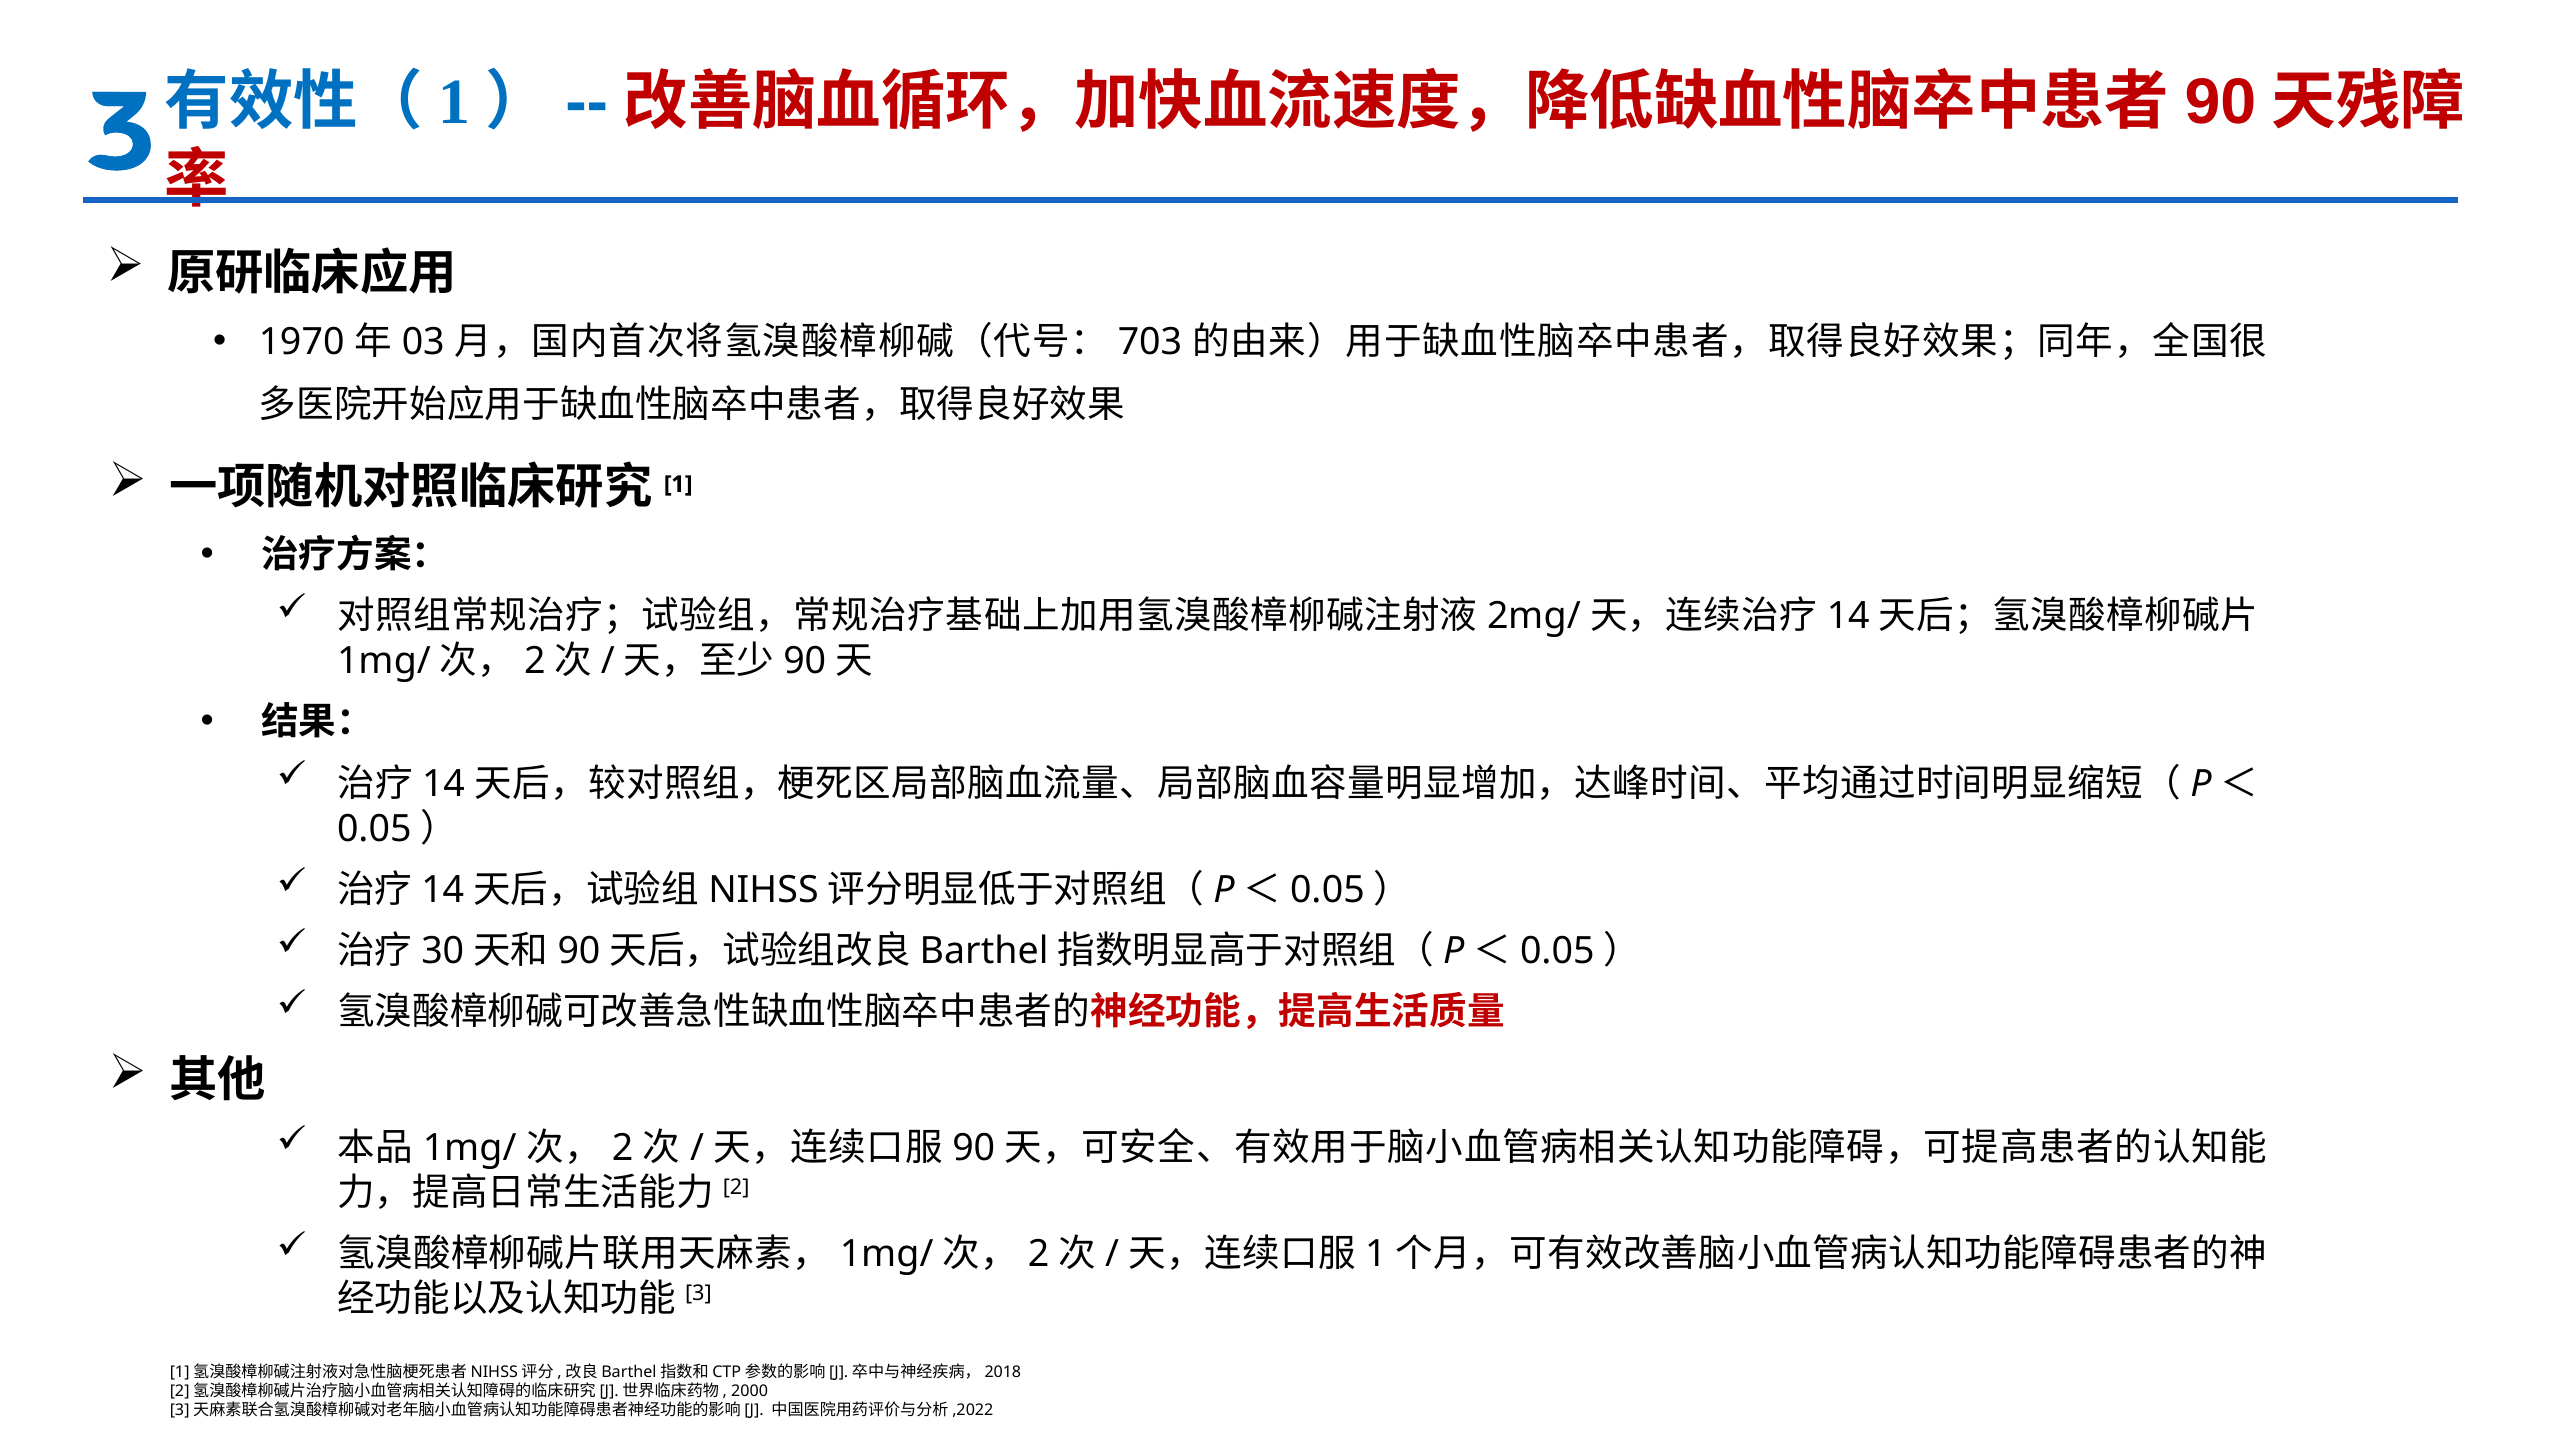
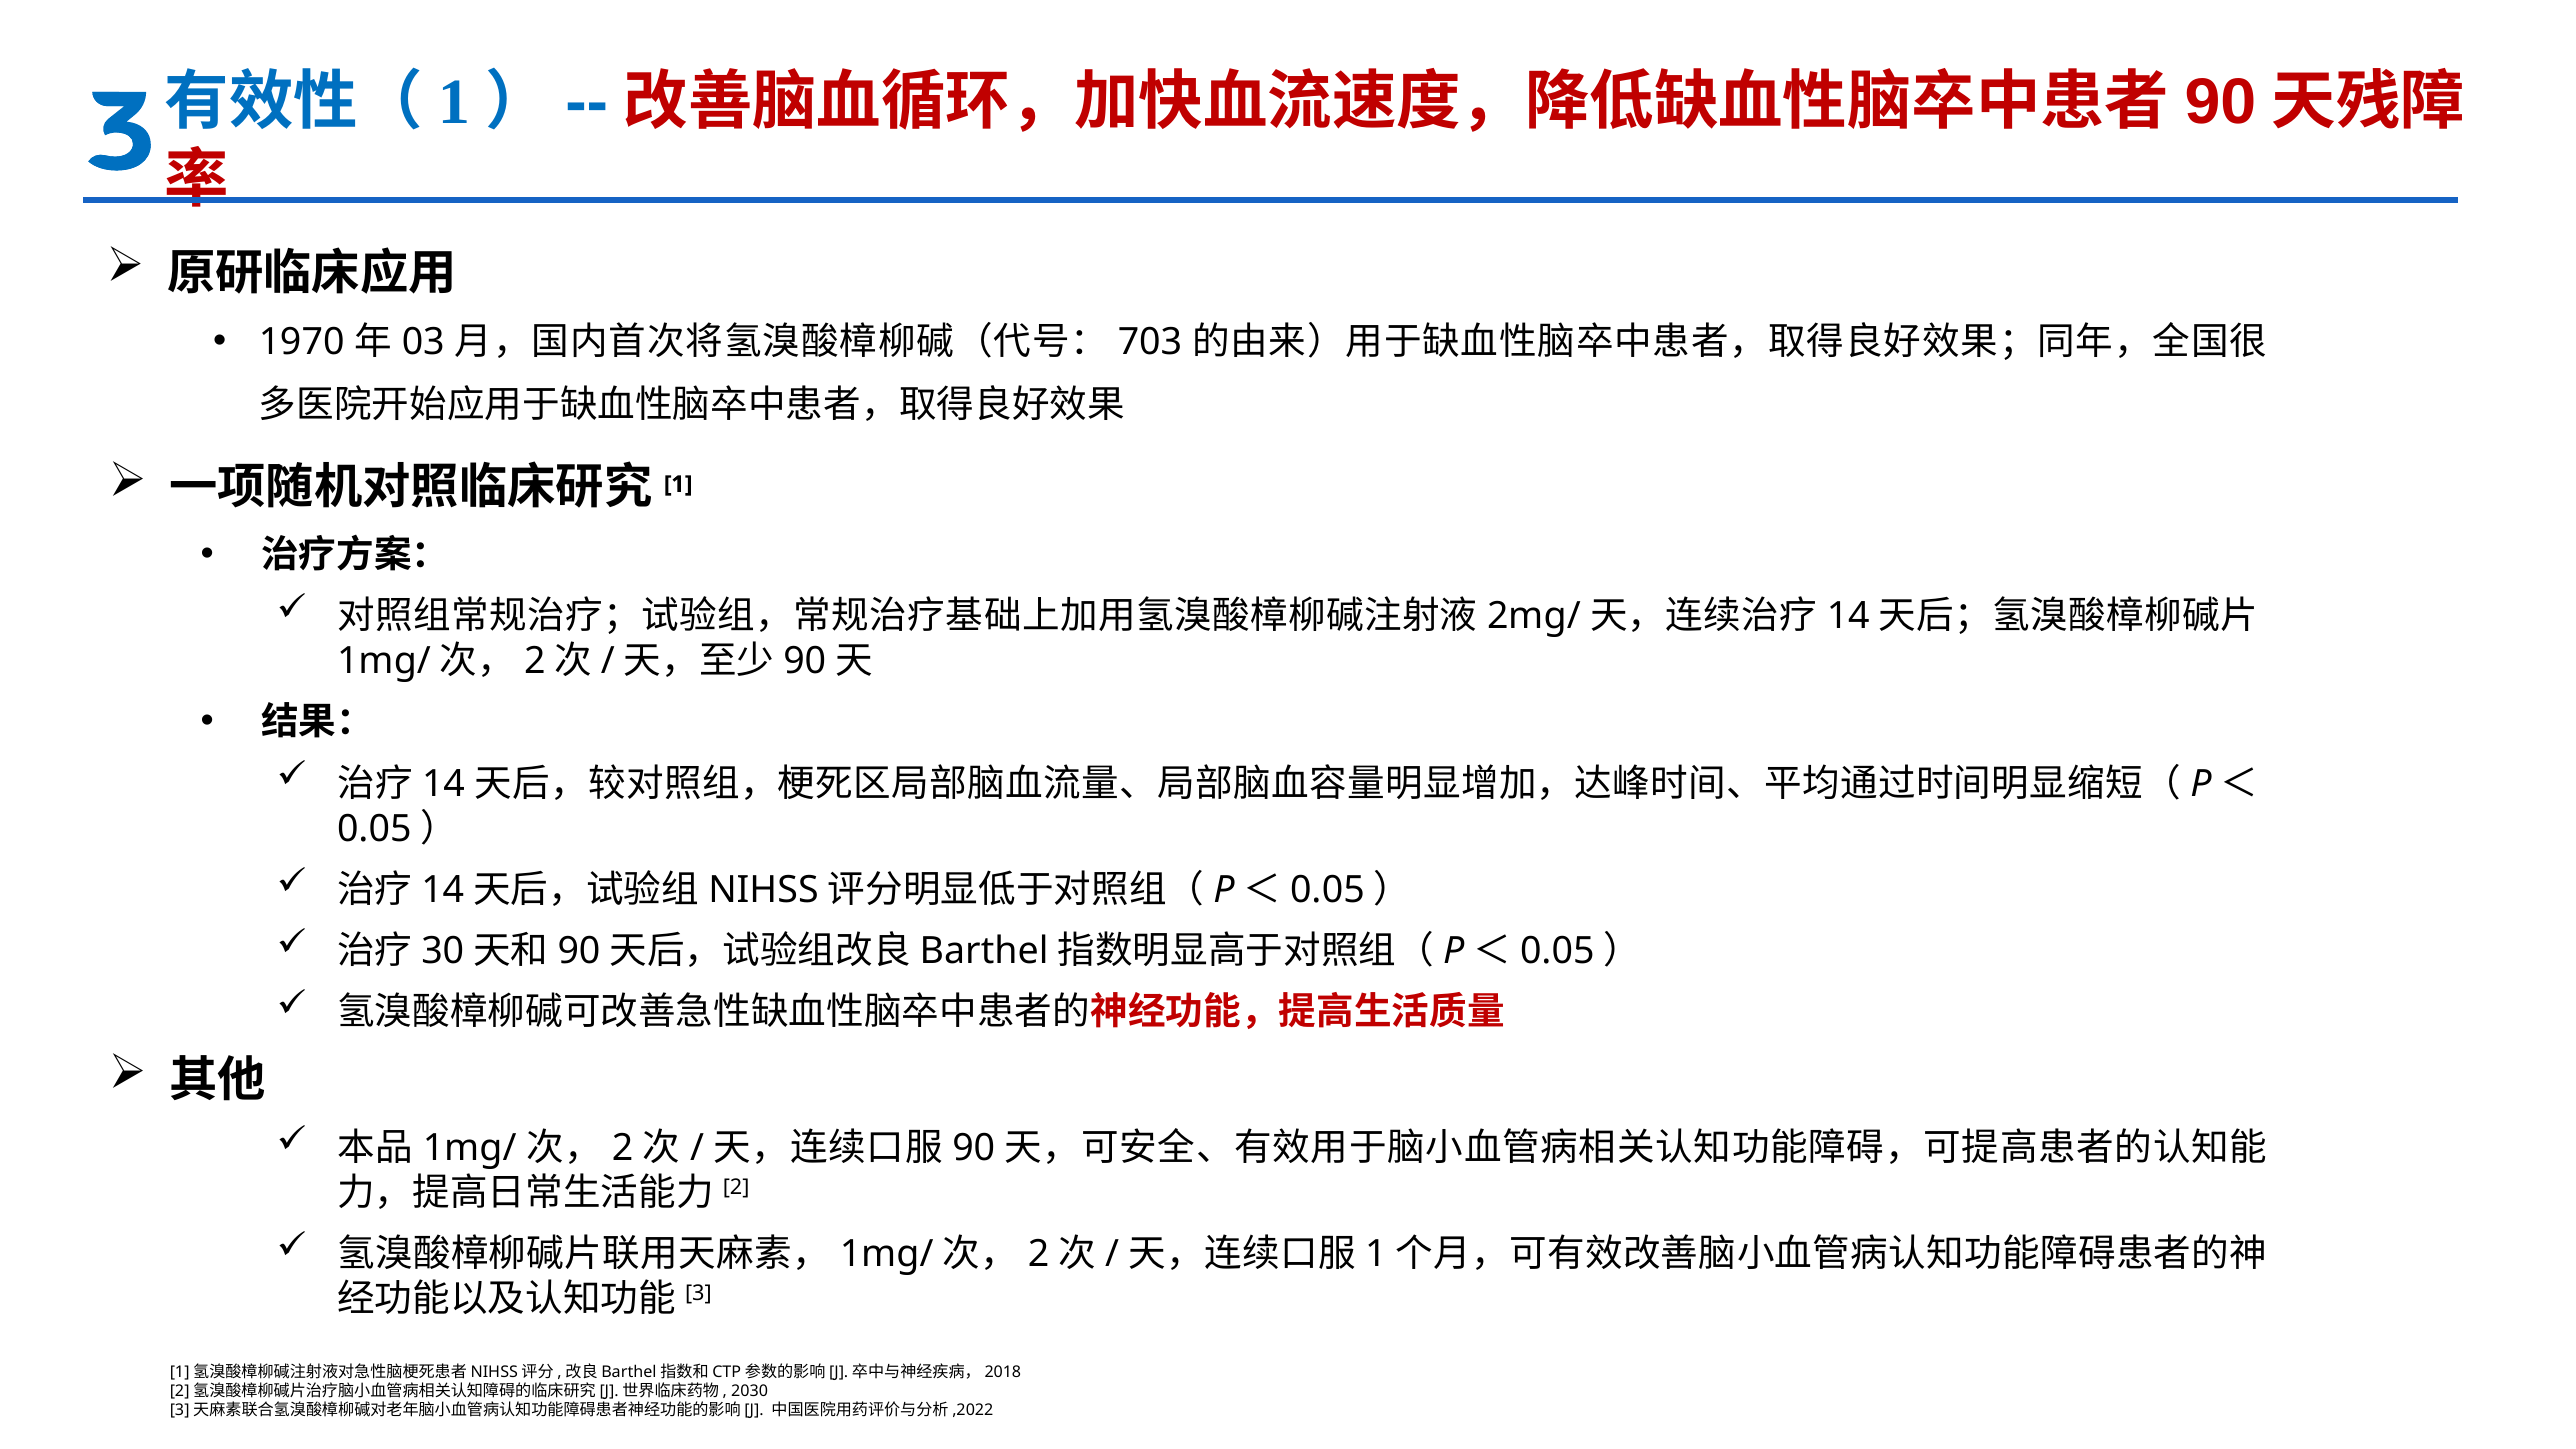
2000: 2000 -> 2030 (750, 1391)
